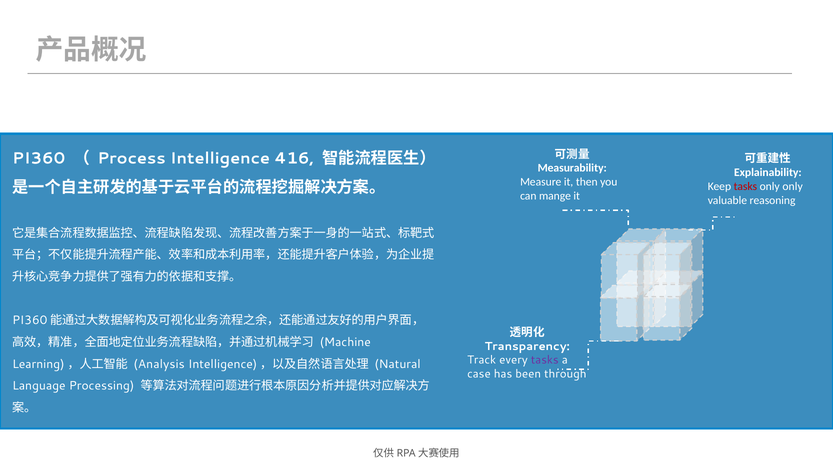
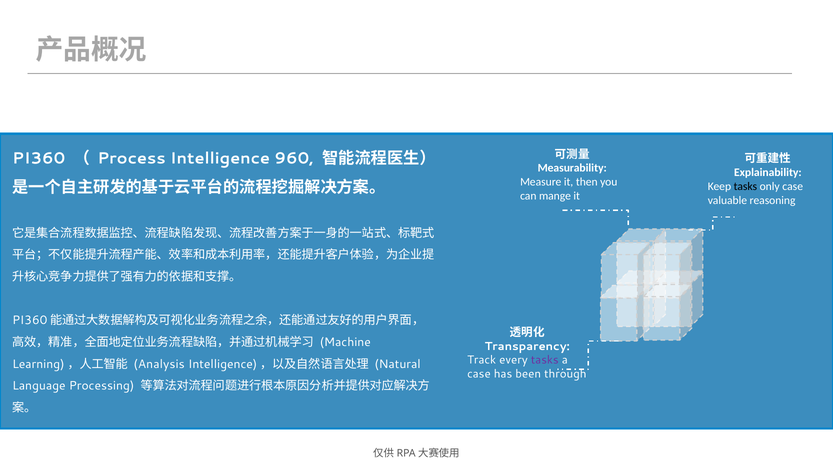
416: 416 -> 960 (294, 158)
tasks colour: red -> black (745, 187)
only only: only -> case (793, 187)
